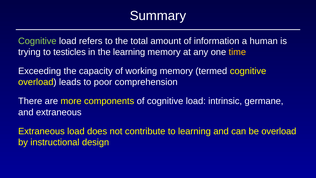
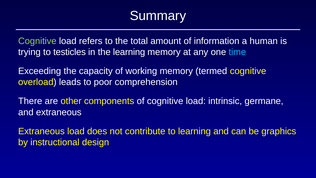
time colour: yellow -> light blue (237, 52)
more: more -> other (71, 101)
be overload: overload -> graphics (279, 131)
